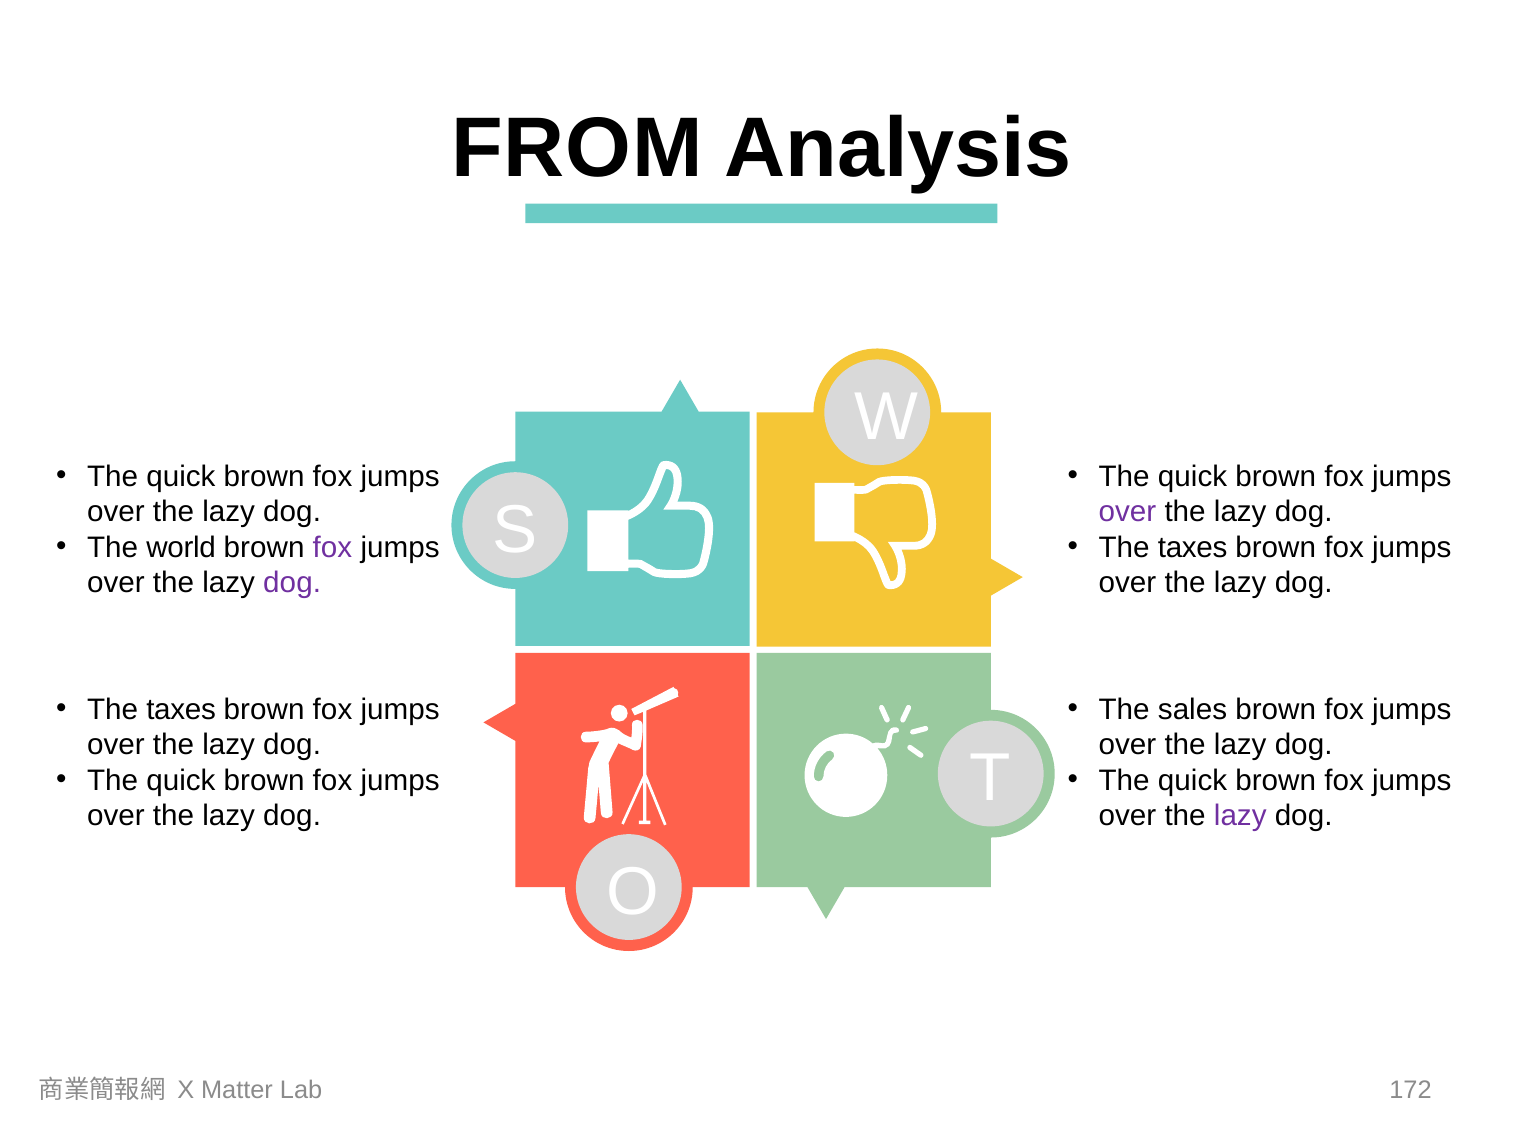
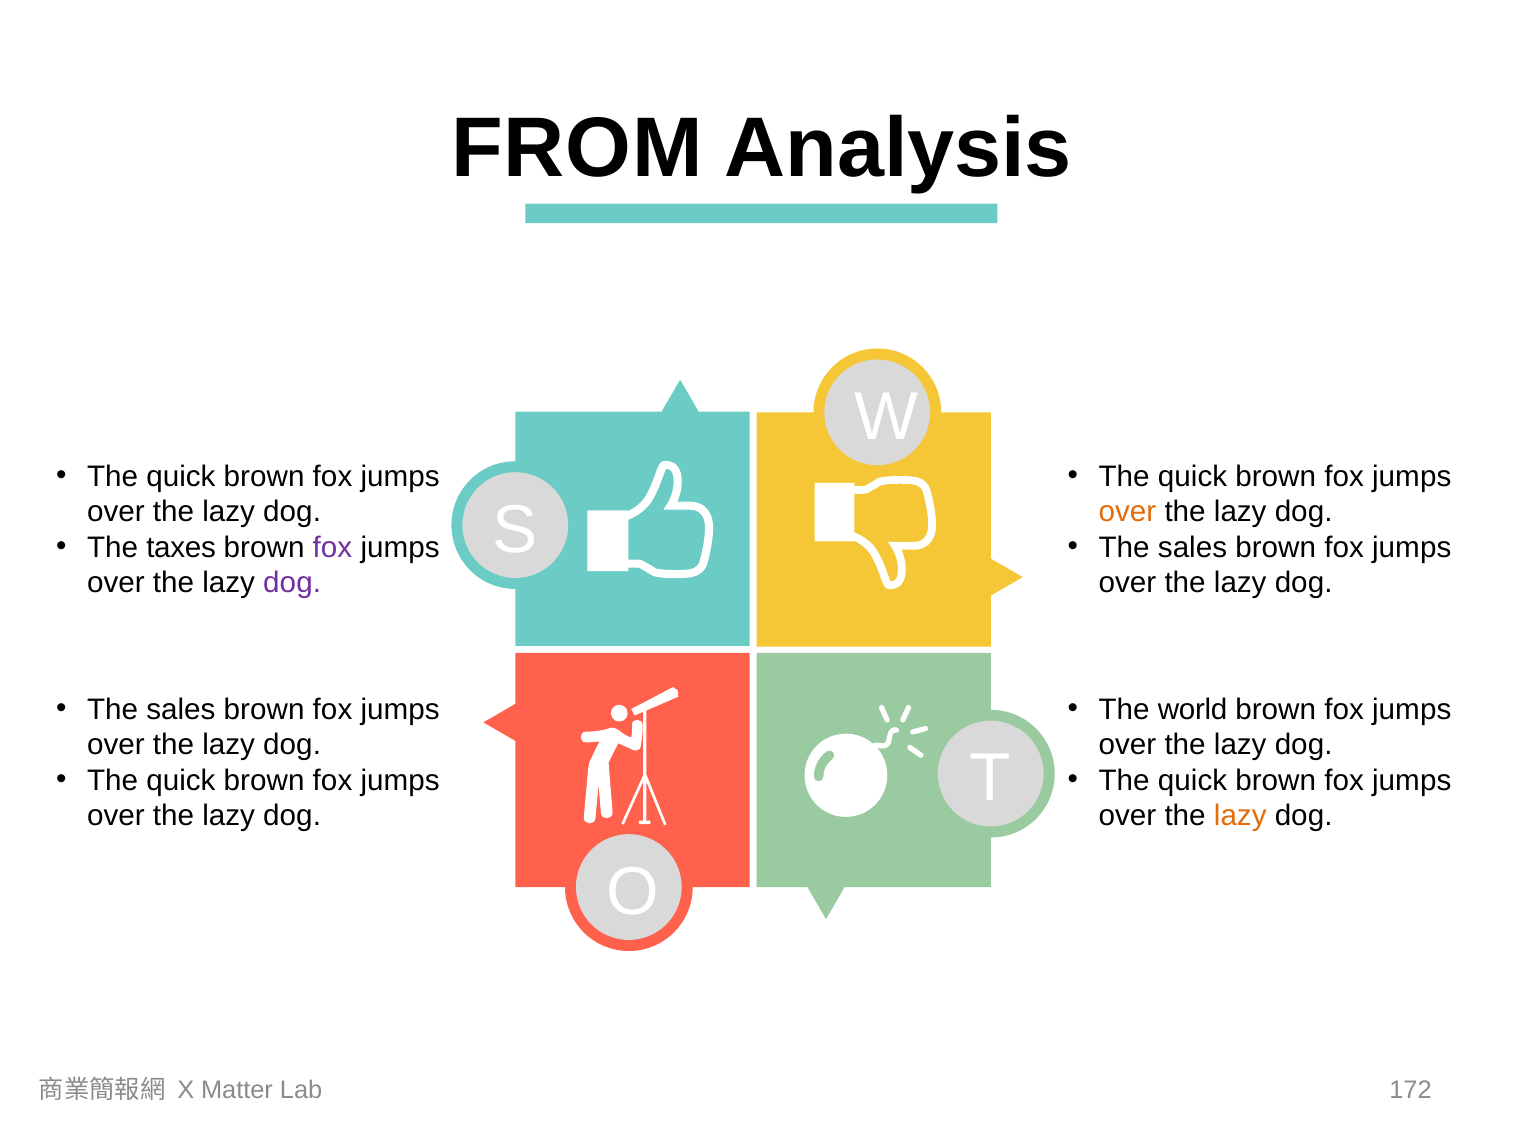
over colour: purple -> orange (1127, 512)
world: world -> taxes (181, 548)
taxes: taxes -> sales (1193, 548)
taxes: taxes -> sales (181, 710)
sales: sales -> world (1193, 710)
lazy colour: purple -> orange (1240, 816)
